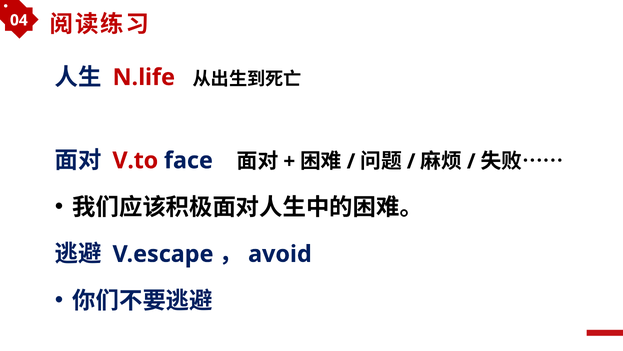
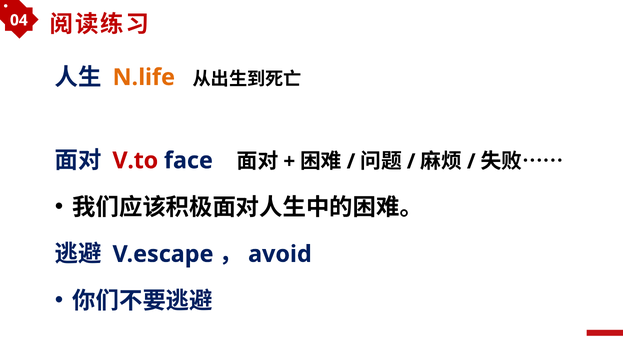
N.life colour: red -> orange (144, 77)
